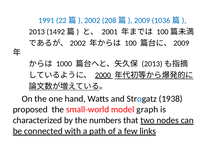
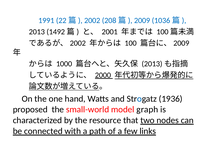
1938: 1938 -> 1936 (171, 99)
numbers: numbers -> resource (105, 121)
